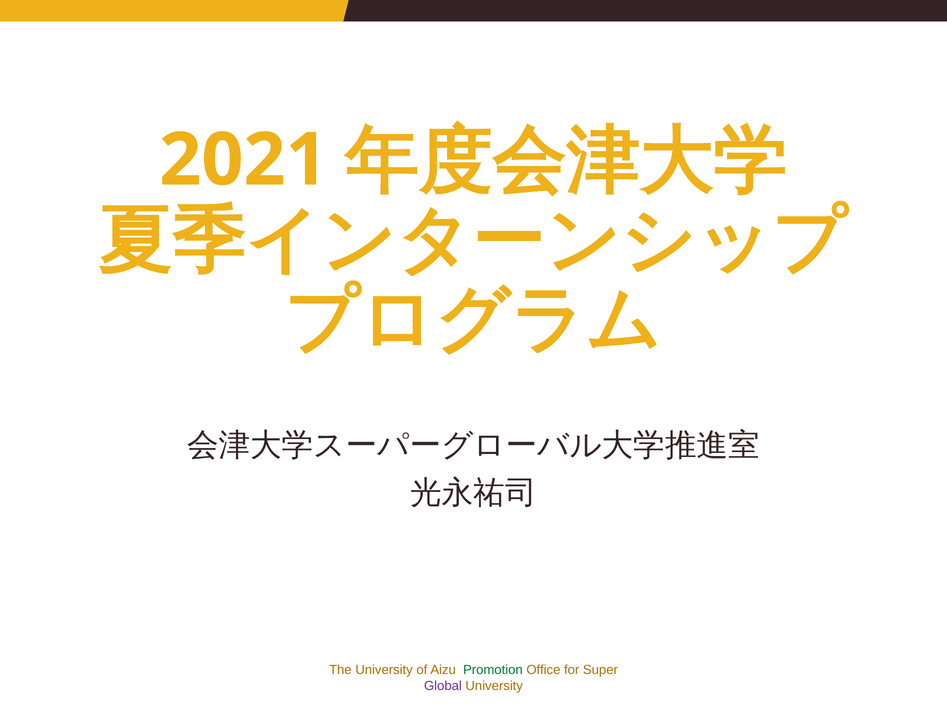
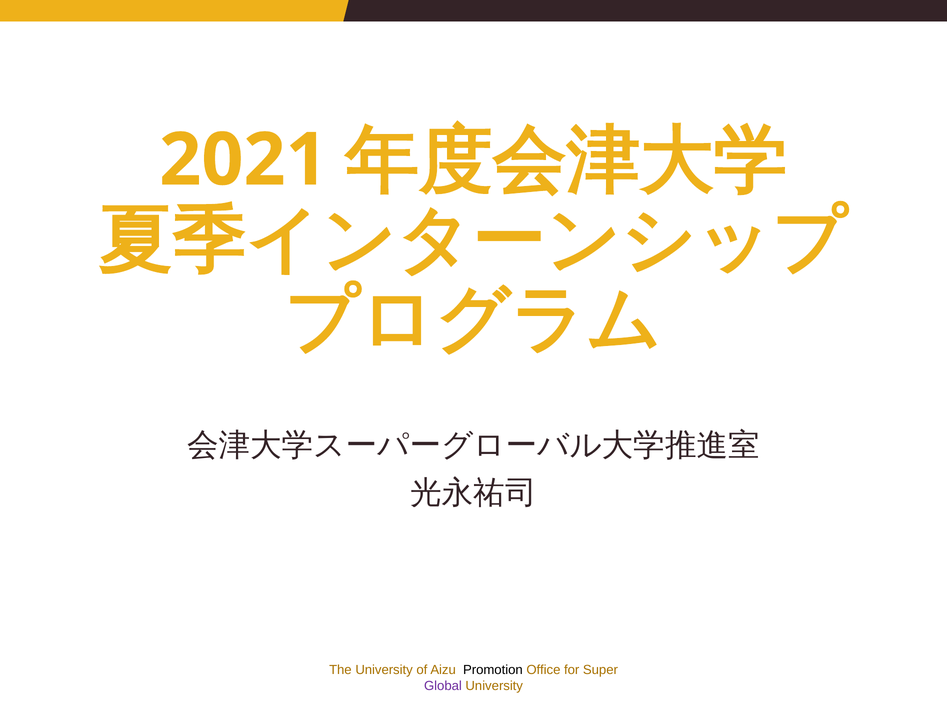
Promotion colour: green -> black (493, 670)
